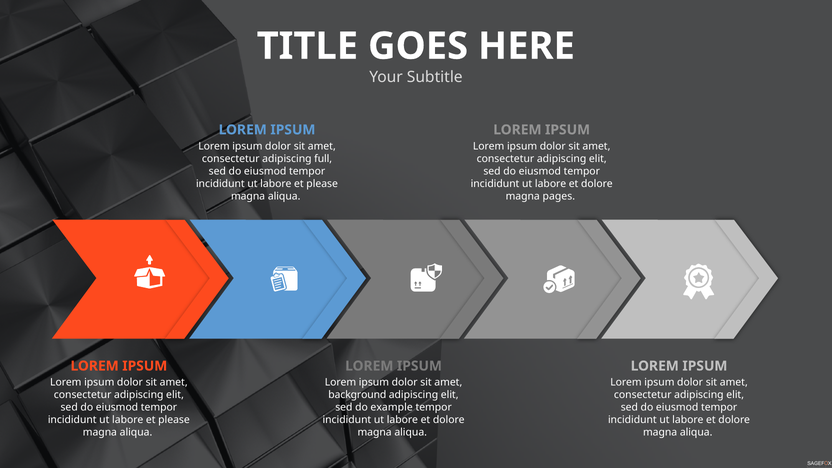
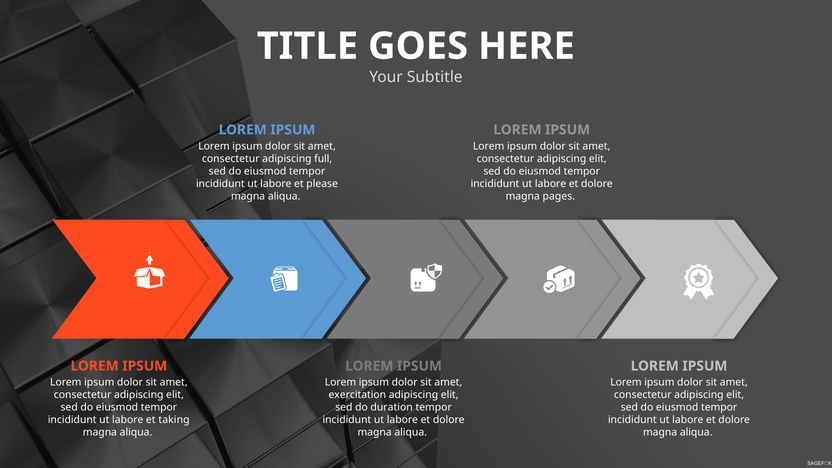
background: background -> exercitation (357, 395)
example: example -> duration (392, 407)
please: please -> taking (174, 420)
